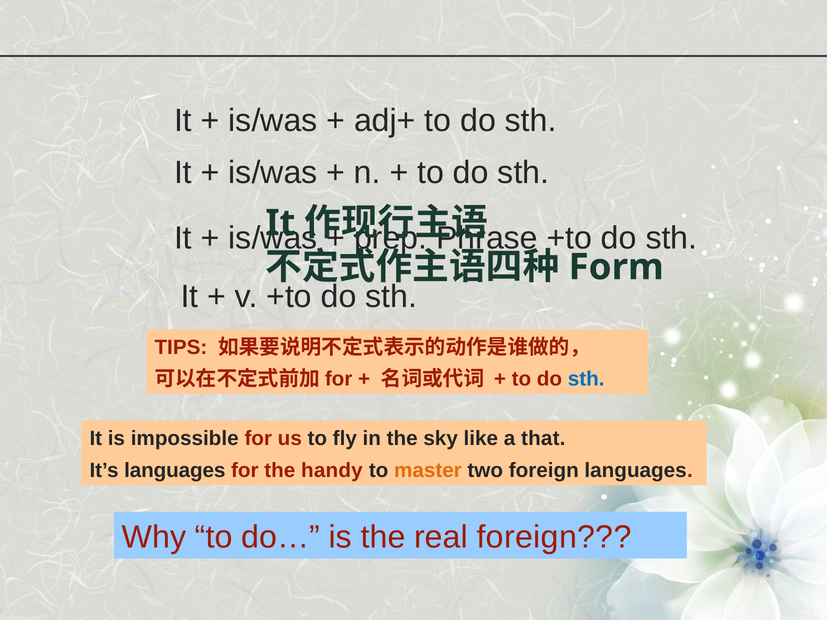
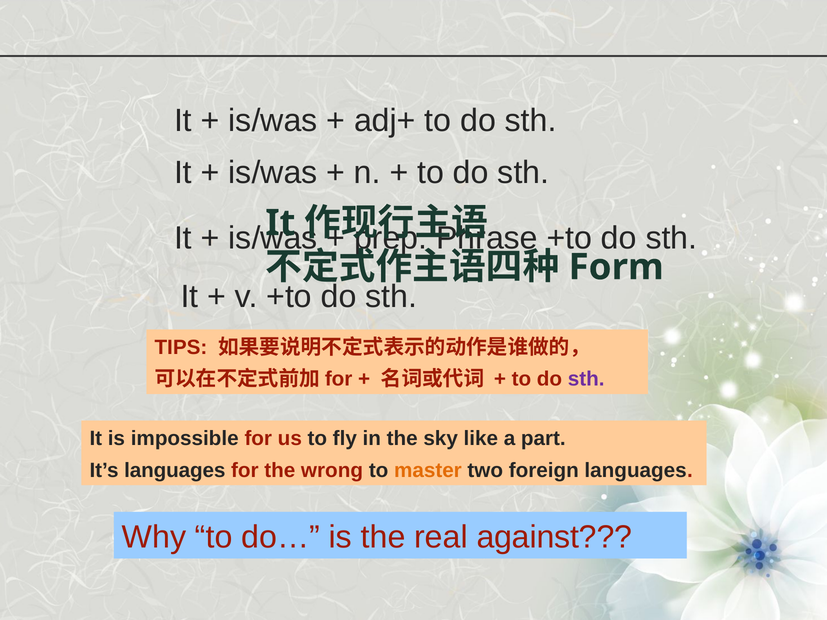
sth colour: blue -> purple (586, 379)
that: that -> part (543, 439)
handy: handy -> wrong (332, 470)
real foreign: foreign -> against (554, 538)
